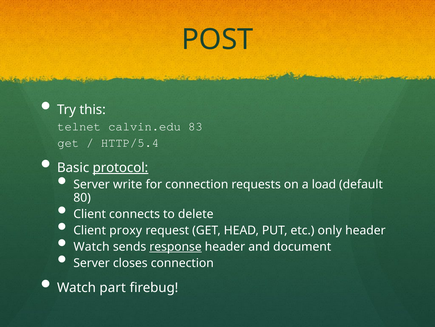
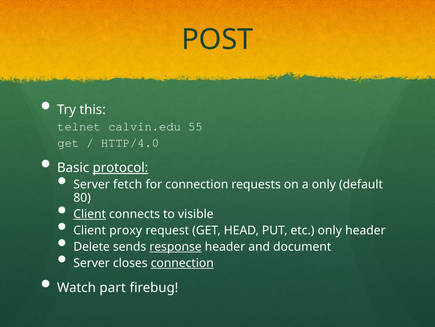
83: 83 -> 55 (195, 126)
HTTP/5.4: HTTP/5.4 -> HTTP/4.0 (130, 143)
write: write -> fetch (128, 184)
a load: load -> only (324, 184)
Client underline: none -> present (90, 214)
delete: delete -> visible (196, 214)
Watch: Watch -> Delete (92, 246)
connection underline: none -> present (182, 262)
